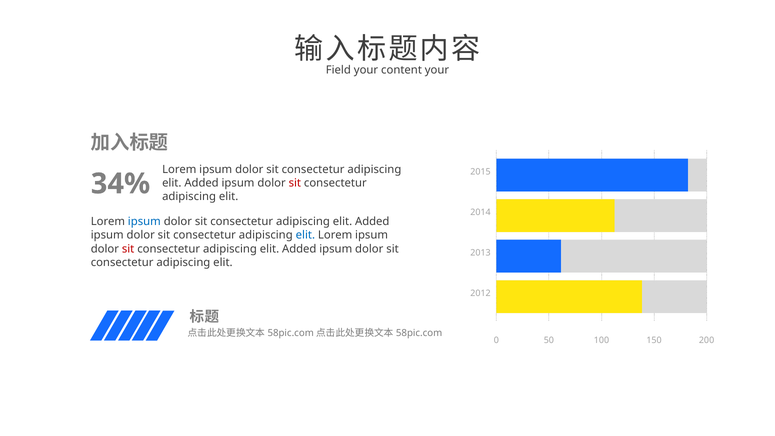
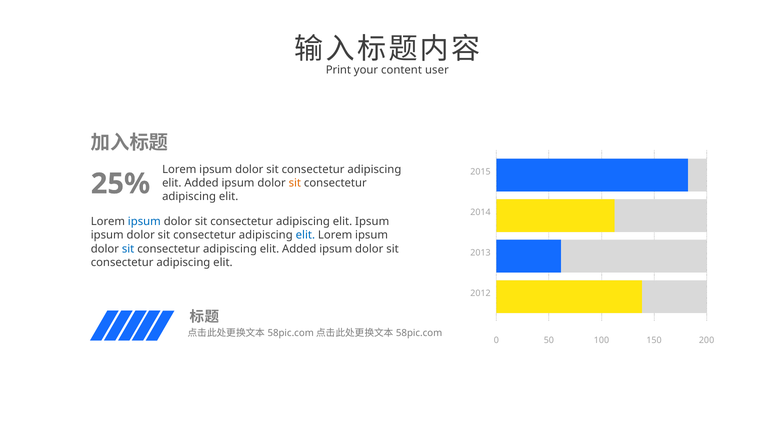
Field: Field -> Print (338, 70)
content your: your -> user (437, 70)
34%: 34% -> 25% (120, 184)
sit colour: red -> orange (295, 183)
Added: Added -> Ipsum (372, 222)
sit colour: red -> blue (128, 249)
